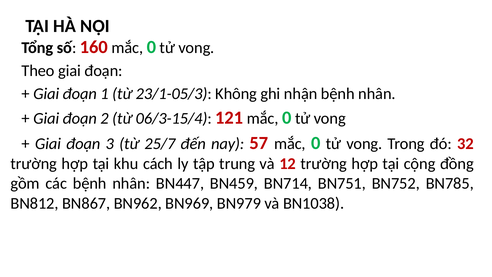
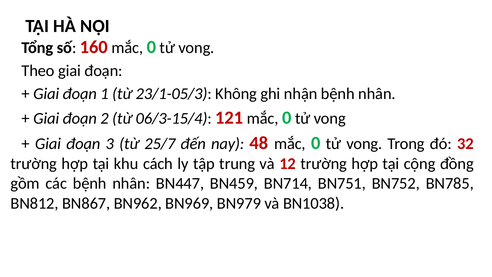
57: 57 -> 48 (259, 143)
